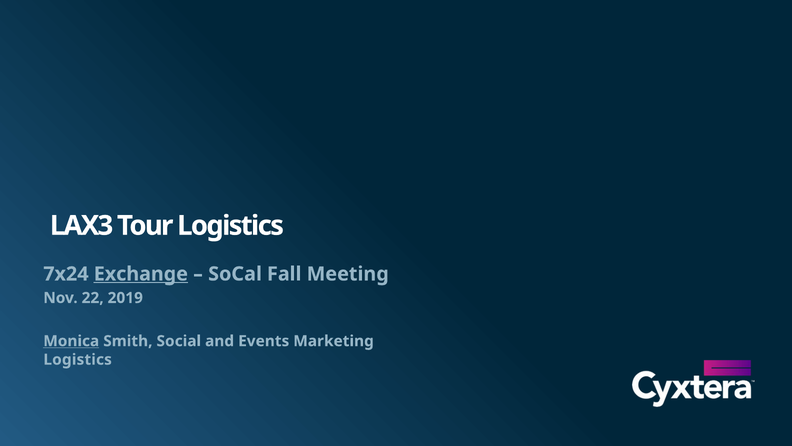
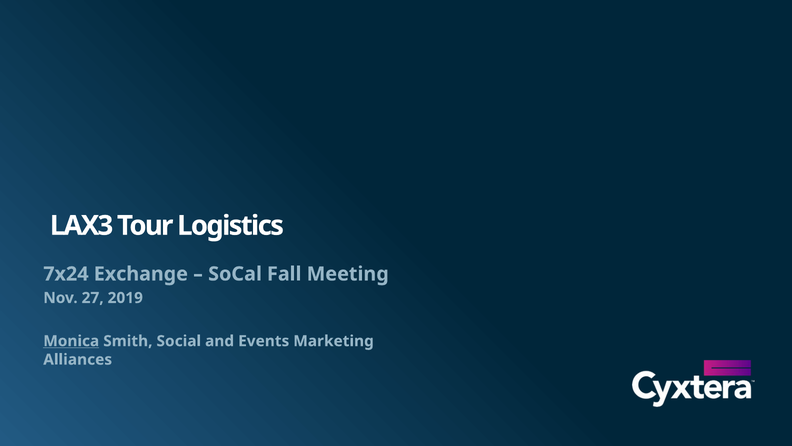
Exchange underline: present -> none (141, 274)
22: 22 -> 27 (93, 298)
Logistics: Logistics -> Alliances (78, 359)
